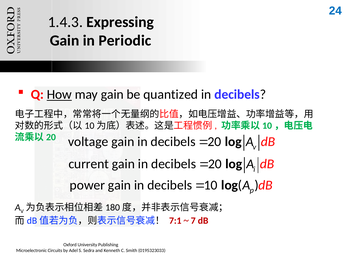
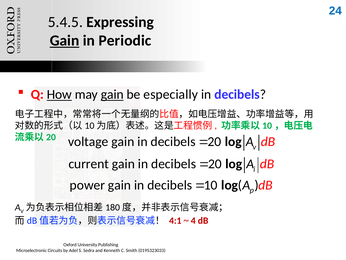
1.4.3: 1.4.3 -> 5.4.5 (65, 22)
Gain underline: none -> present (65, 41)
gain underline: none -> present (112, 94)
quantized: quantized -> especially (171, 94)
7:1: 7:1 -> 4:1 (175, 220)
7: 7 -> 4 (193, 220)
